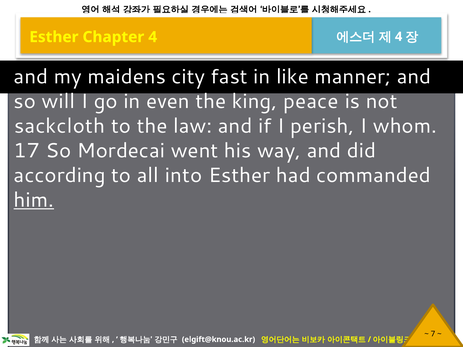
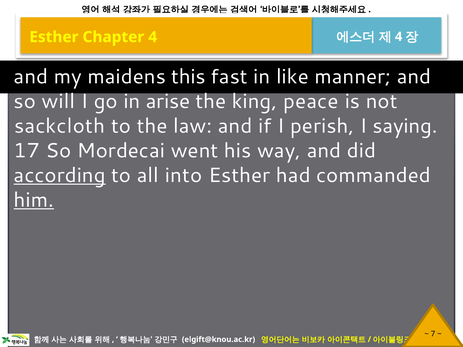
city: city -> this (188, 77)
even: even -> arise (168, 101)
whom: whom -> saying (405, 126)
according underline: none -> present (60, 175)
